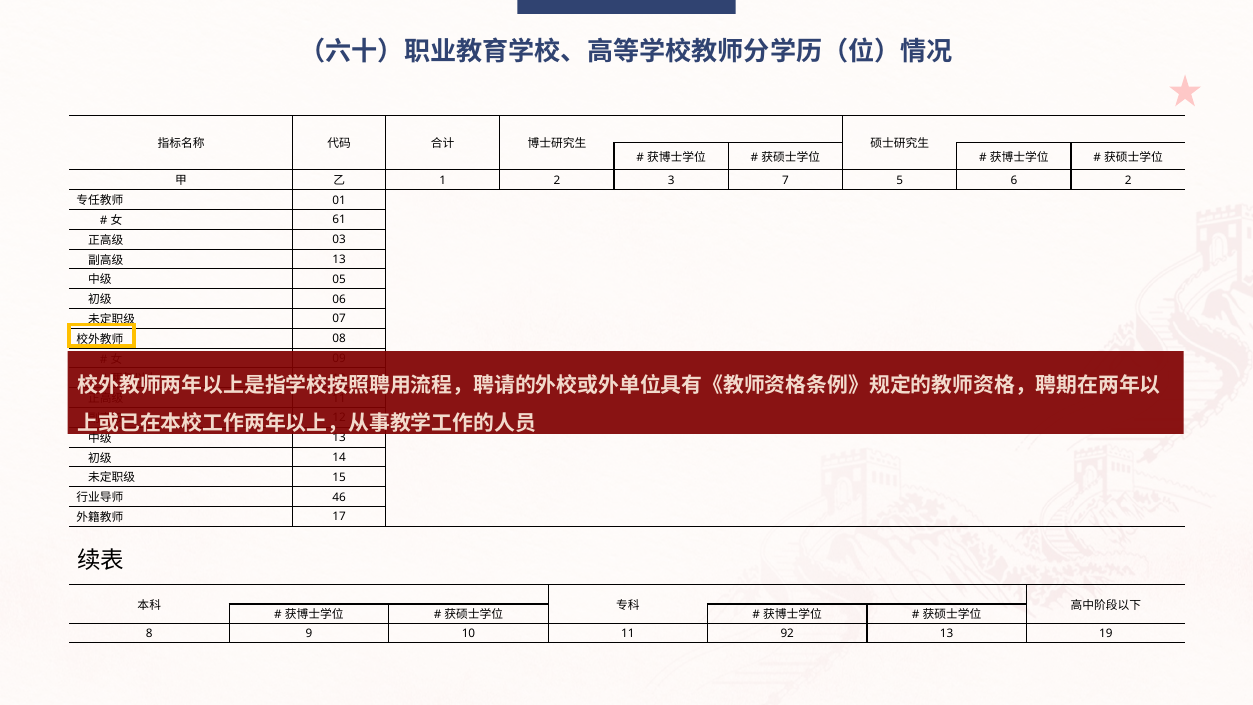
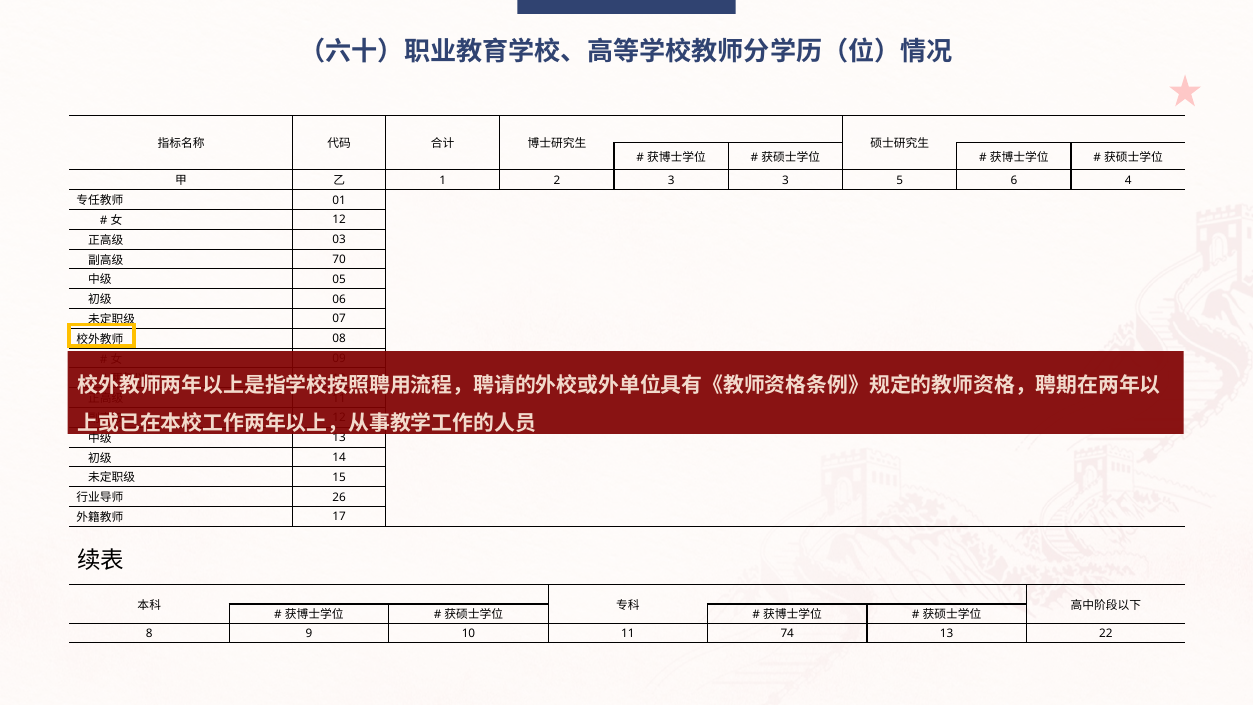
3 7: 7 -> 3 (785, 180)
6 2: 2 -> 4 (1128, 180)
61: 61 -> 12 (339, 220)
13: 13 -> 70 (339, 260)
46: 46 -> 26 (339, 497)
92: 92 -> 74 (787, 634)
19: 19 -> 22 (1106, 634)
